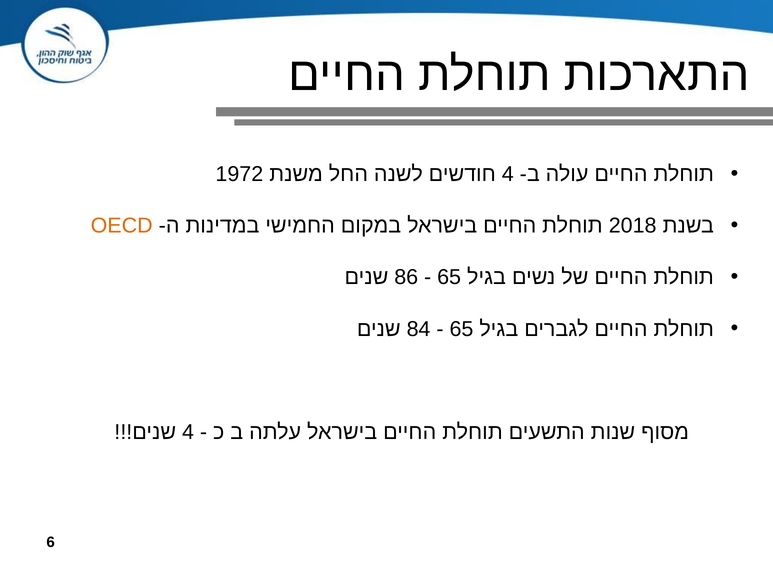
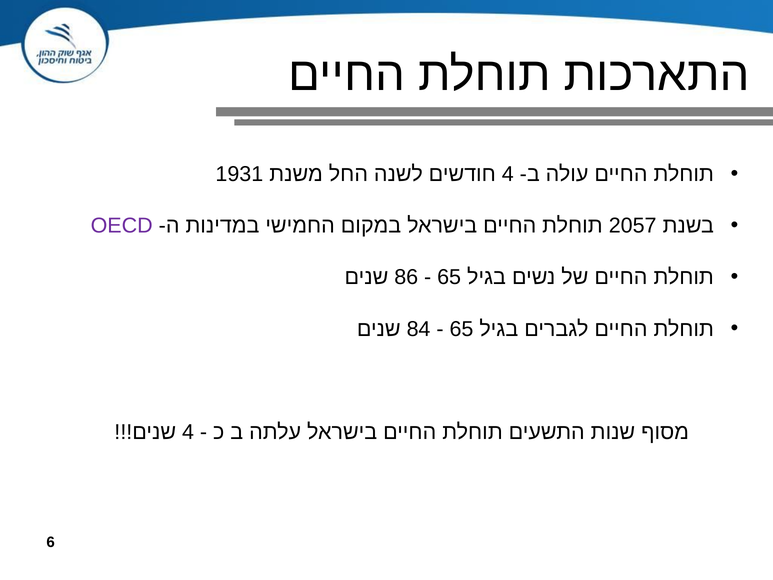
1972: 1972 -> 1931 (239, 174)
OECD colour: orange -> purple (122, 226)
2018: 2018 -> 2057 (633, 226)
